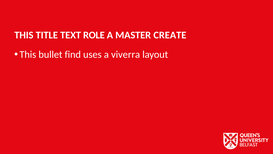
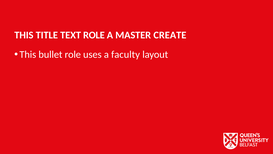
bullet find: find -> role (73, 54)
viverra: viverra -> faculty (126, 54)
